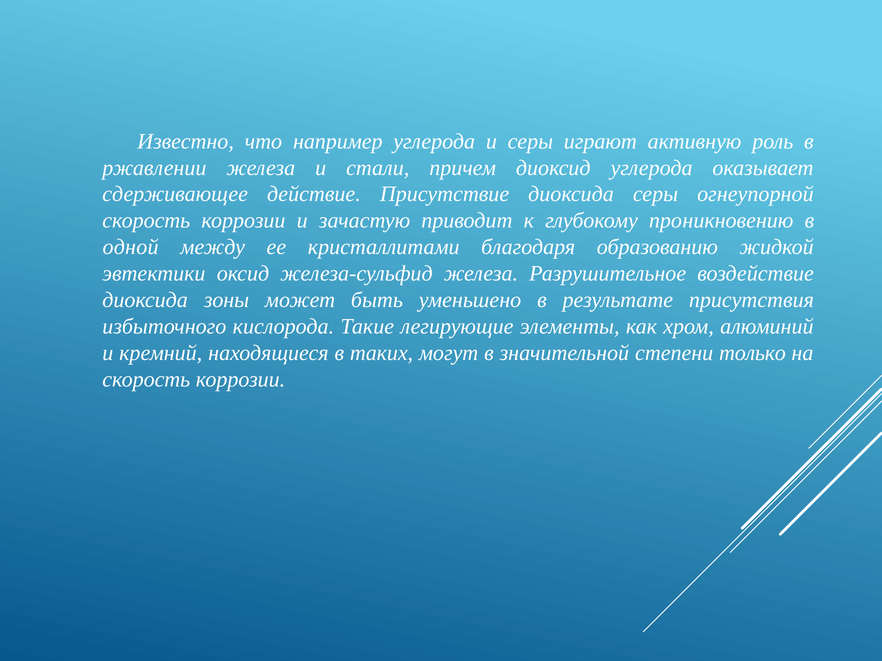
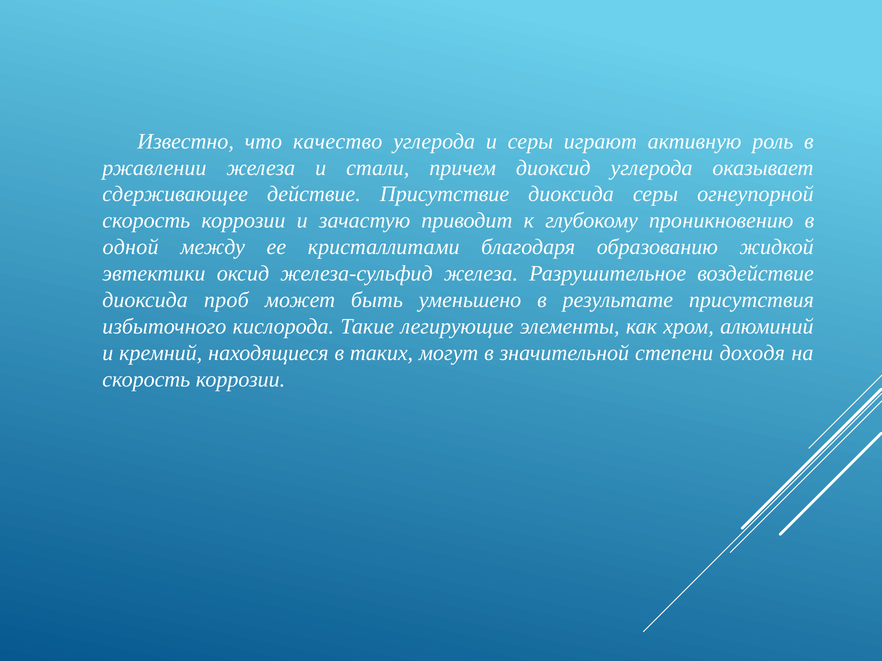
например: например -> качество (338, 141)
зоны: зоны -> проб (226, 300)
только: только -> доходя (752, 353)
